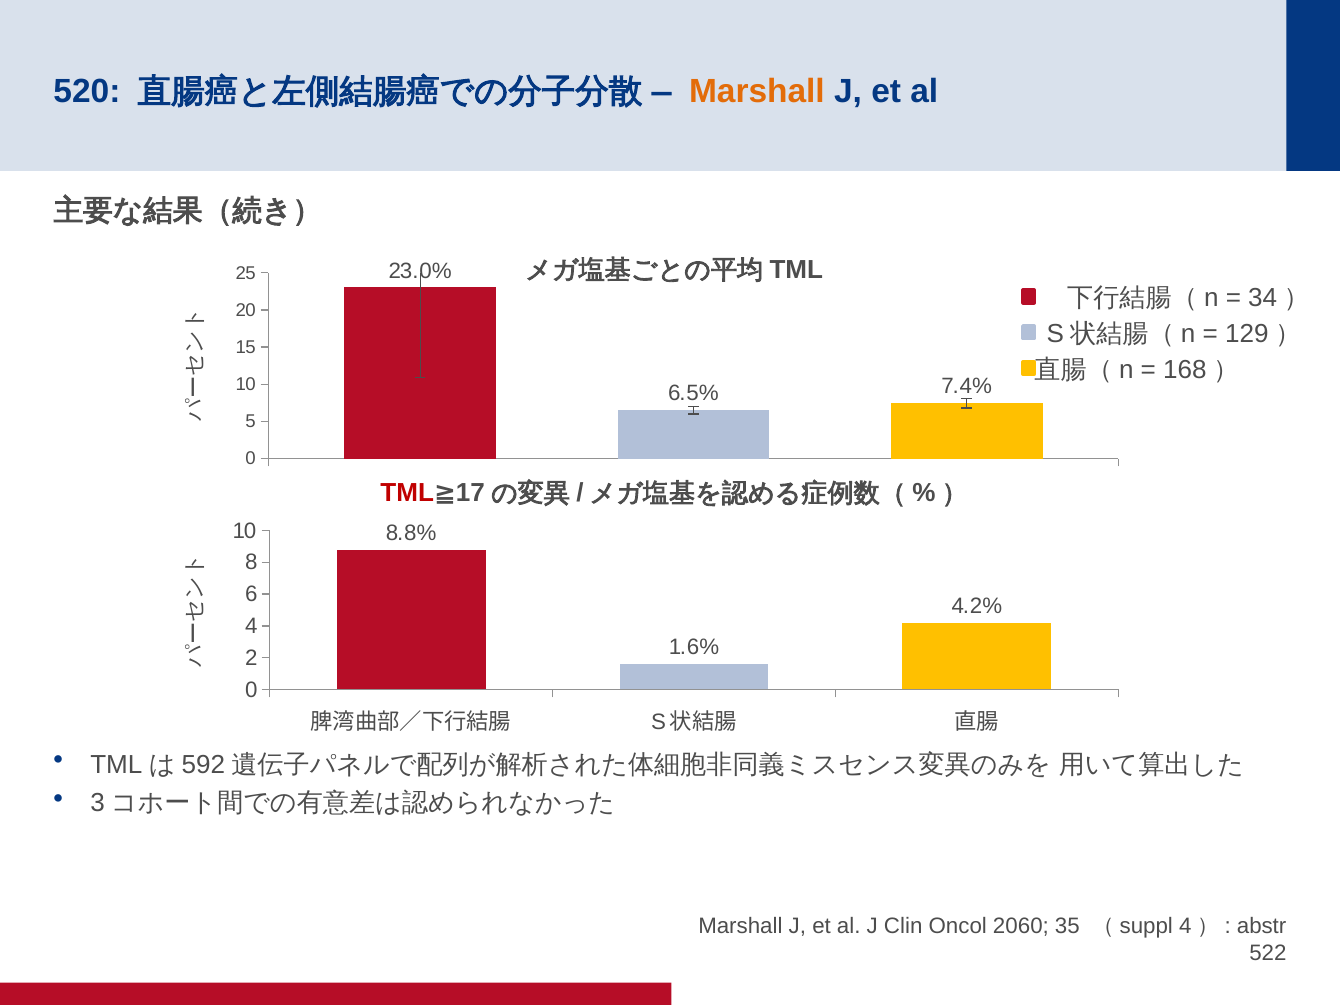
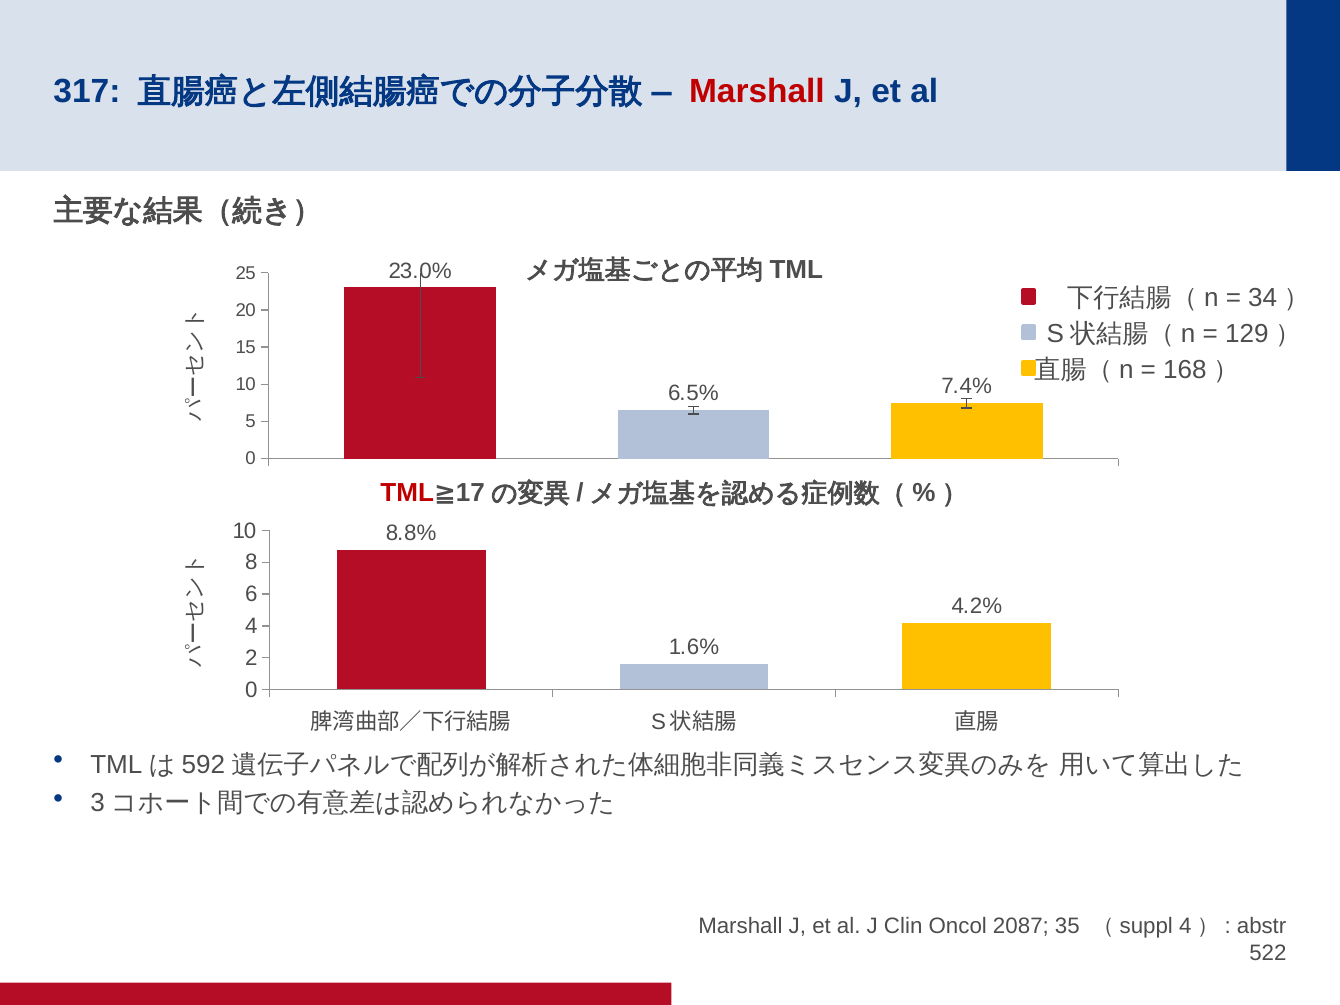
520: 520 -> 317 (87, 91)
Marshall colour: orange -> red (757, 91)
2060: 2060 -> 2087 (1021, 926)
